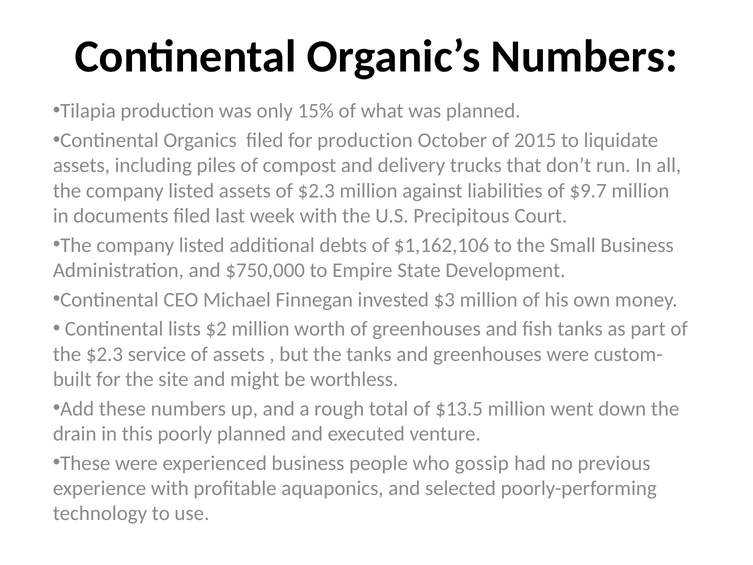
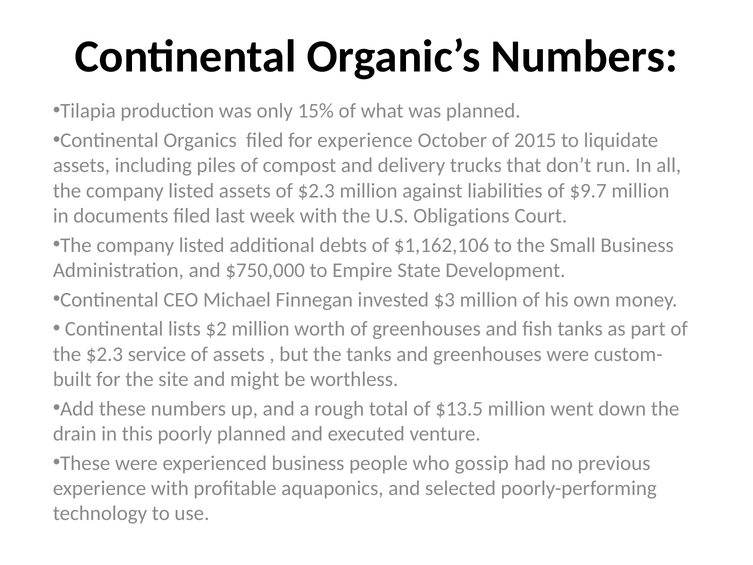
for production: production -> experience (365, 140)
Precipitous: Precipitous -> Obligations (461, 216)
